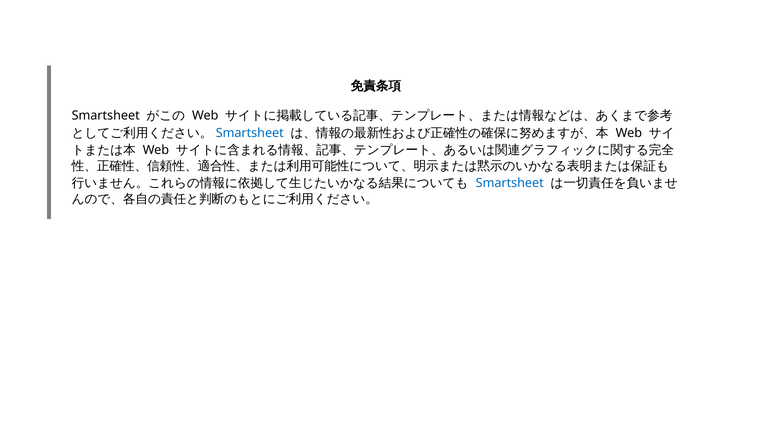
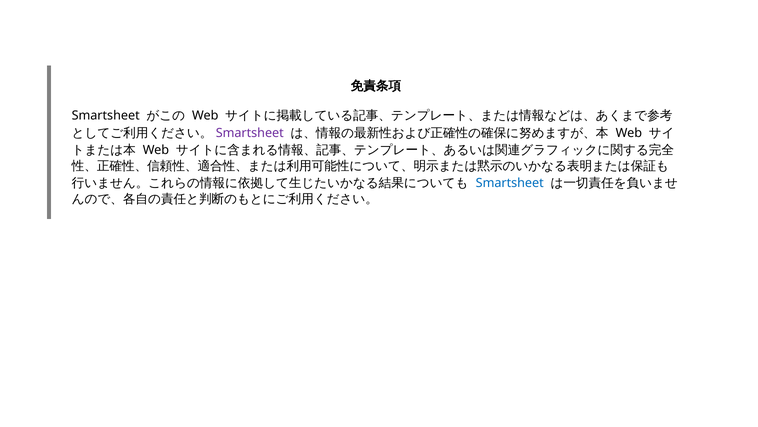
Smartsheet colour: blue -> purple (250, 133)
